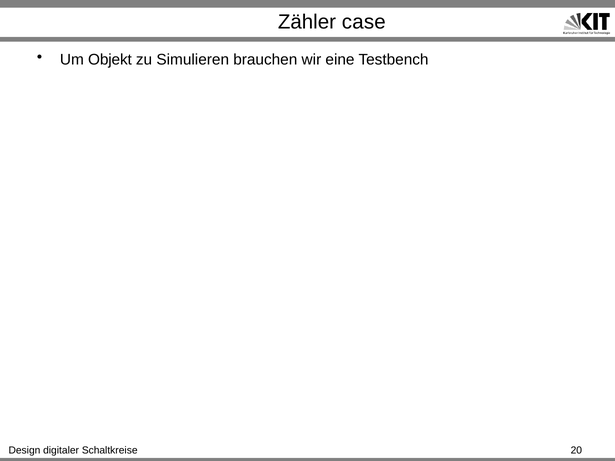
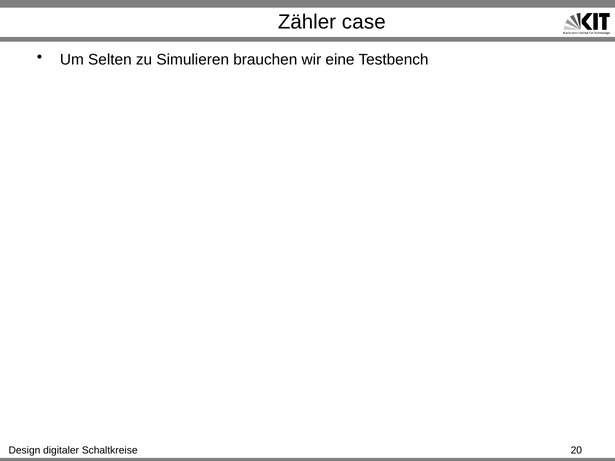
Objekt: Objekt -> Selten (110, 60)
